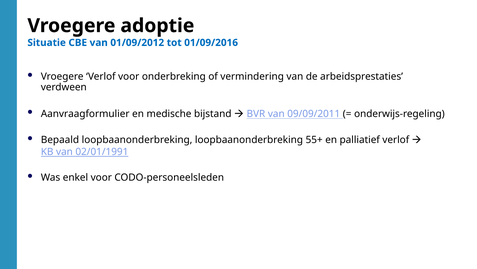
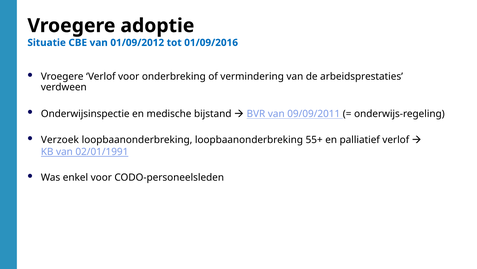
Aanvraagformulier: Aanvraagformulier -> Onderwijsinspectie (85, 114)
Bepaald: Bepaald -> Verzoek (60, 139)
